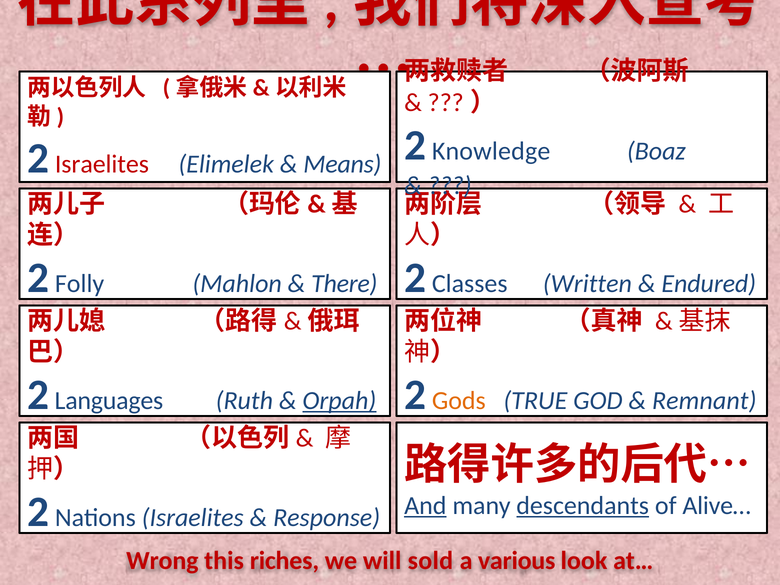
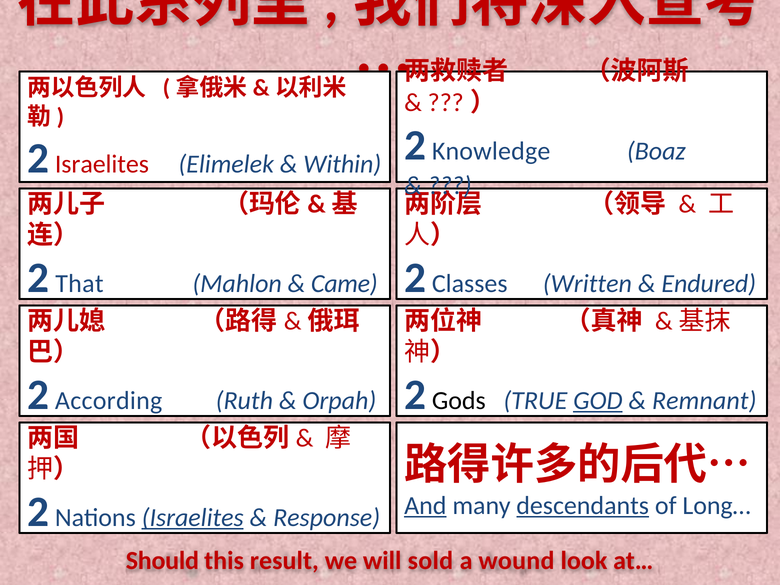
Means: Means -> Within (342, 164)
Folly: Folly -> That (79, 284)
There: There -> Came (344, 284)
Languages: Languages -> According (109, 401)
Orpah underline: present -> none (339, 401)
Gods colour: orange -> black (459, 401)
GOD underline: none -> present (598, 401)
Israelites underline: none -> present (193, 518)
Alive…: Alive… -> Long… (717, 506)
Wrong: Wrong -> Should (162, 561)
riches: riches -> result (284, 561)
various: various -> wound (516, 561)
